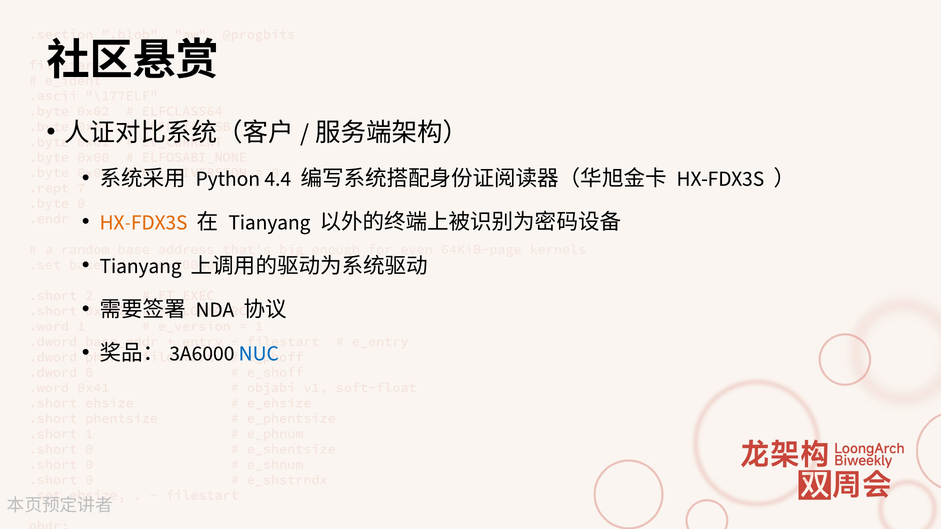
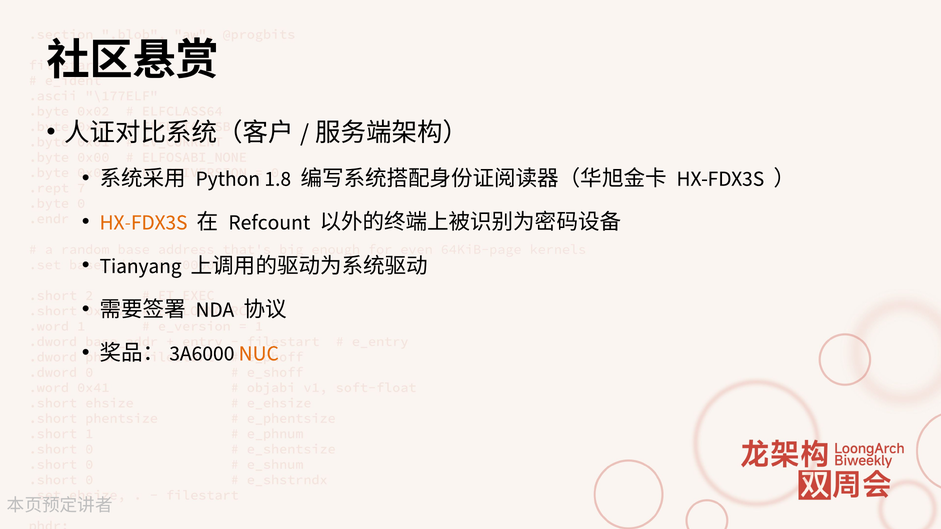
4.4: 4.4 -> 1.8 (278, 179)
Tianyang: Tianyang -> Refcount (269, 222)
NUC colour: blue -> orange (259, 354)
